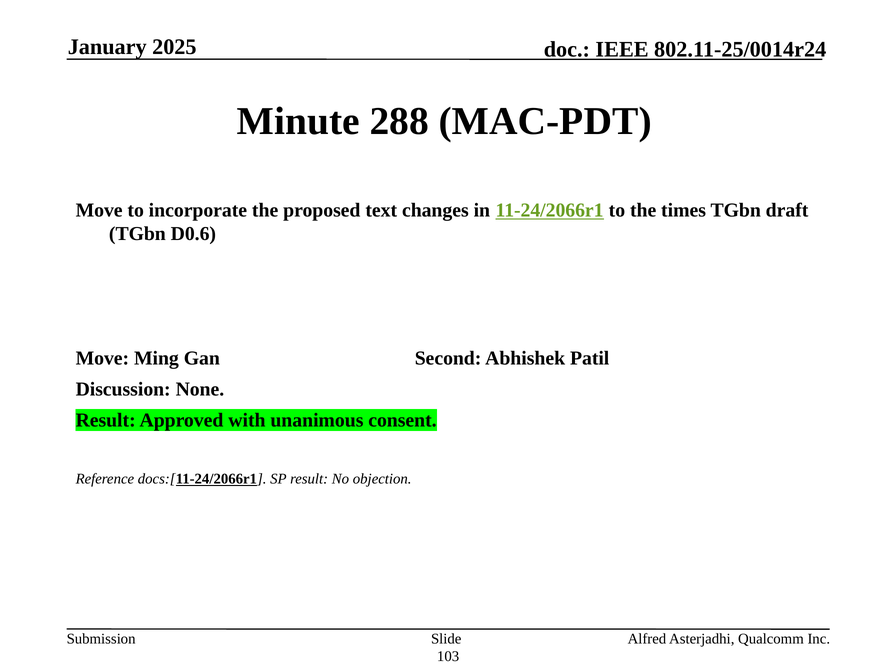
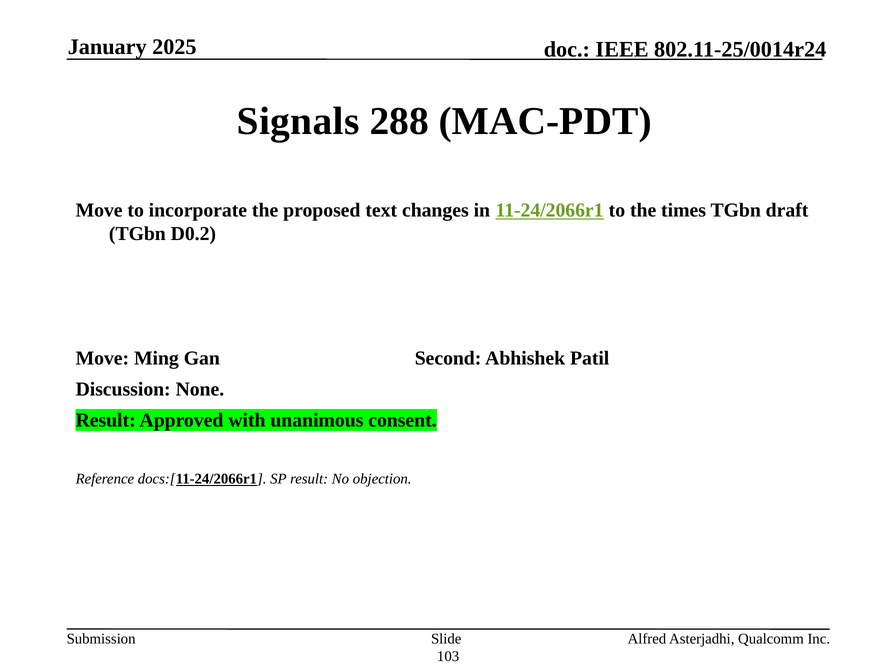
Minute: Minute -> Signals (298, 121)
D0.6: D0.6 -> D0.2 (193, 234)
